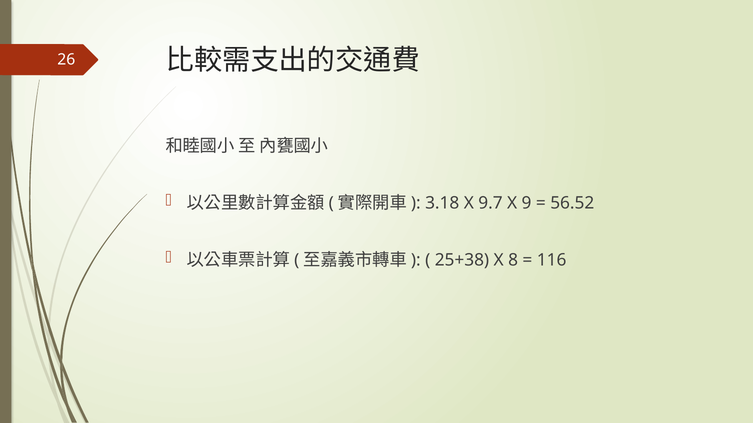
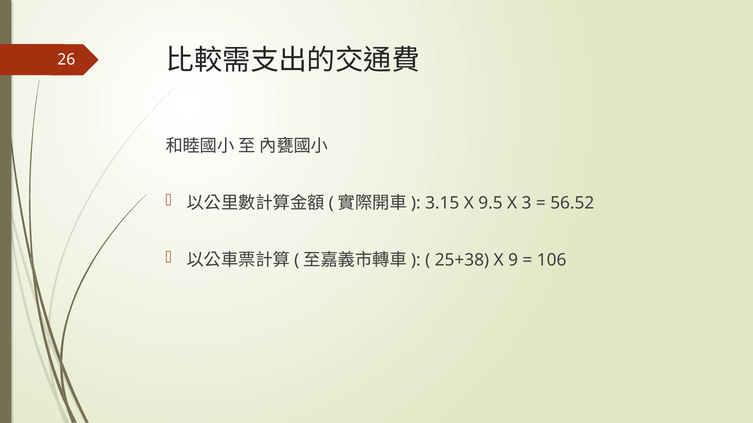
3.18: 3.18 -> 3.15 (442, 203)
9.7: 9.7 -> 9.5 (490, 203)
9: 9 -> 3 (527, 203)
8: 8 -> 9 (513, 260)
116: 116 -> 106 (552, 260)
